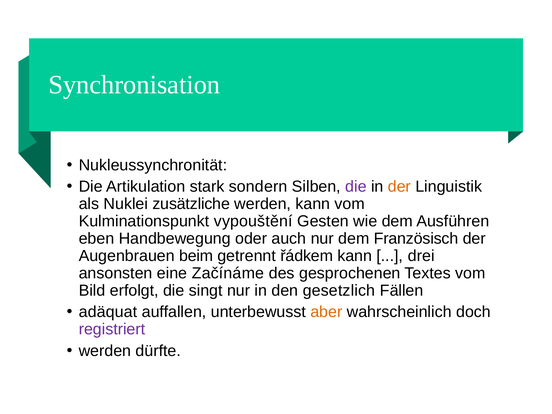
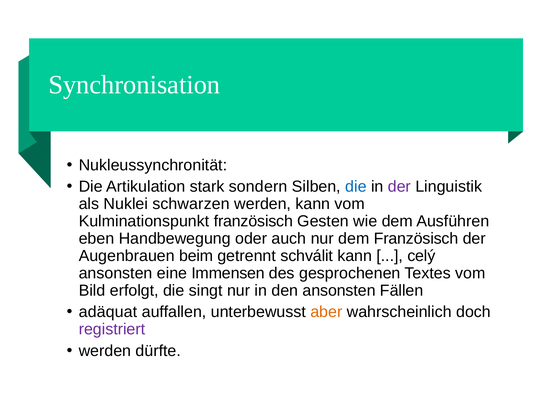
die colour: purple -> blue (356, 187)
der colour: orange -> purple (399, 187)
zusätzliche: zusätzliche -> schwarzen (191, 204)
Kulminationspunkt vypouštění: vypouštění -> französisch (253, 221)
řádkem: řádkem -> schválit (307, 256)
drei: drei -> celý (421, 256)
Začínáme: Začínáme -> Immensen (228, 273)
den gesetzlich: gesetzlich -> ansonsten (339, 290)
